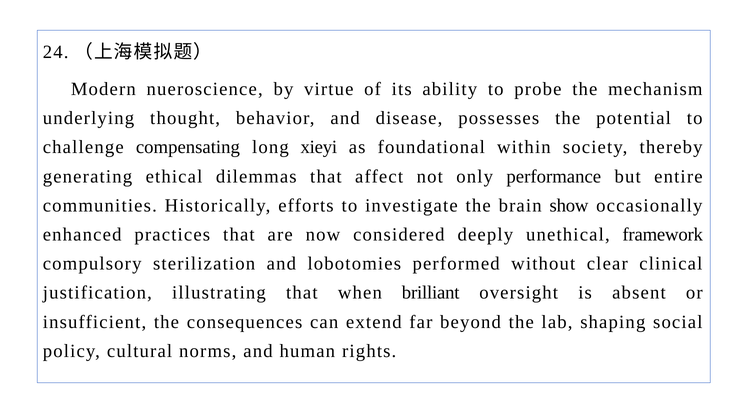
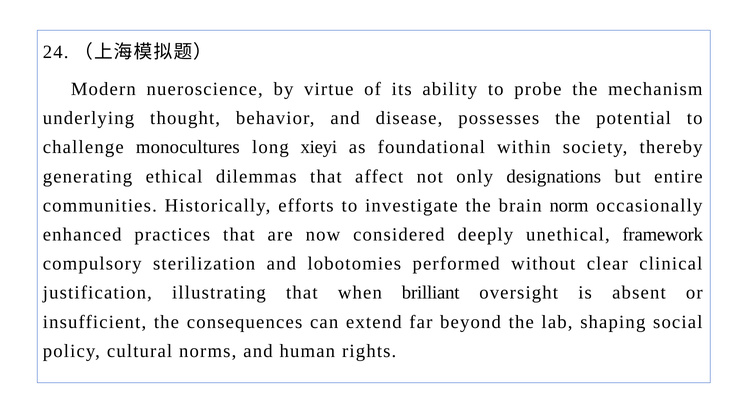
compensating: compensating -> monocultures (188, 148)
performance: performance -> designations (554, 177)
show: show -> norm (569, 206)
